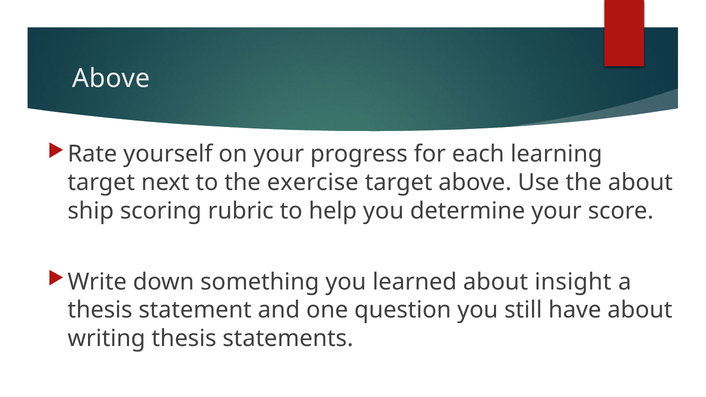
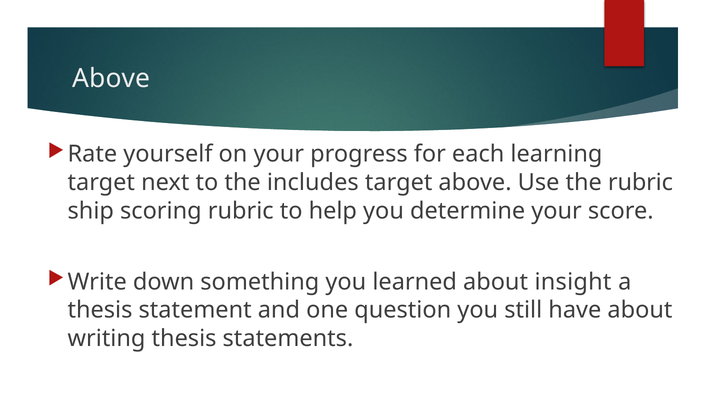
exercise: exercise -> includes (313, 183)
the about: about -> rubric (640, 183)
